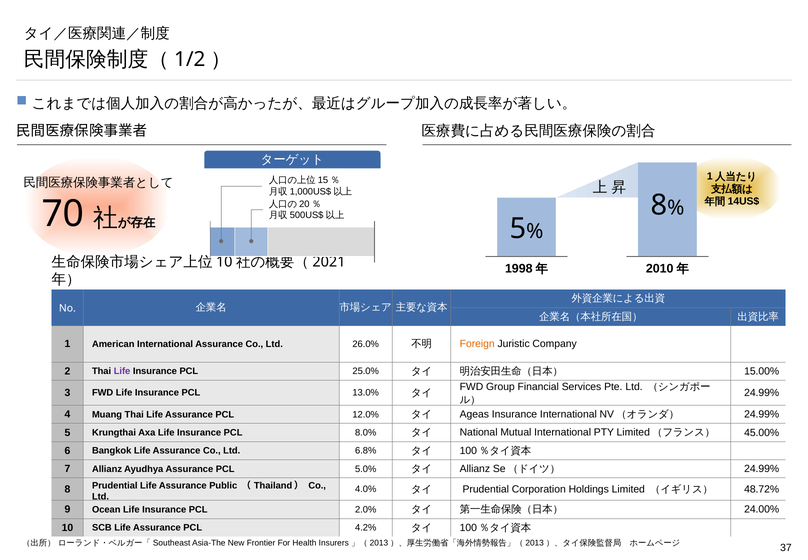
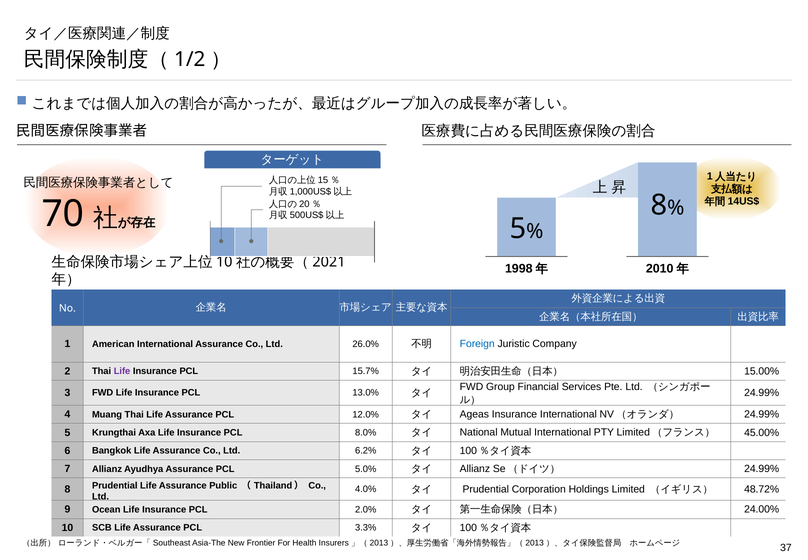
Foreign colour: orange -> blue (477, 344)
25.0%: 25.0% -> 15.7% (366, 371)
6.8%: 6.8% -> 6.2% (366, 450)
4.2%: 4.2% -> 3.3% (366, 527)
